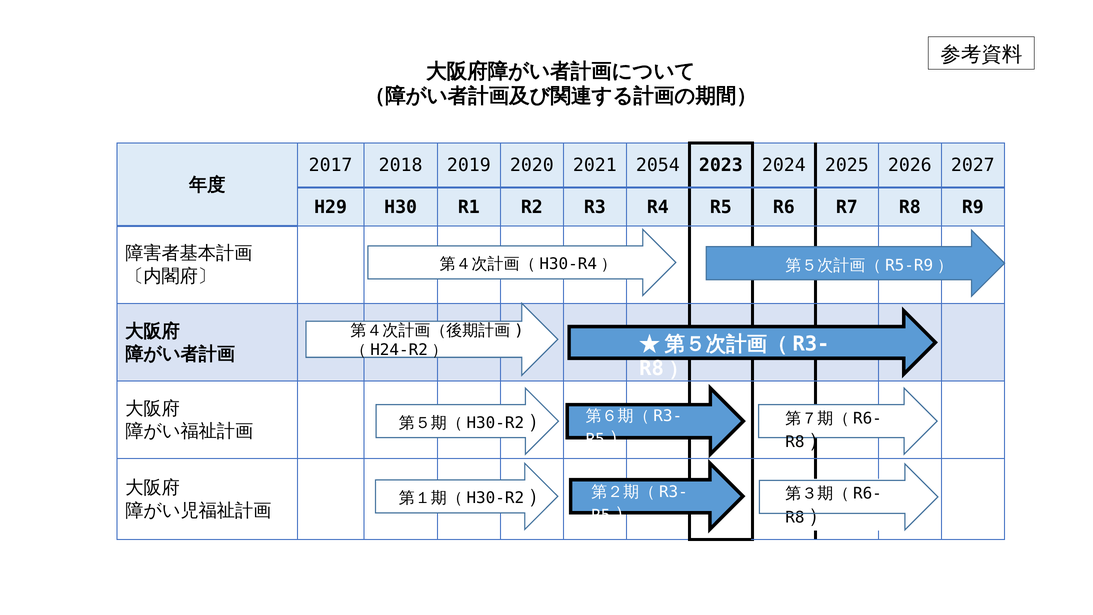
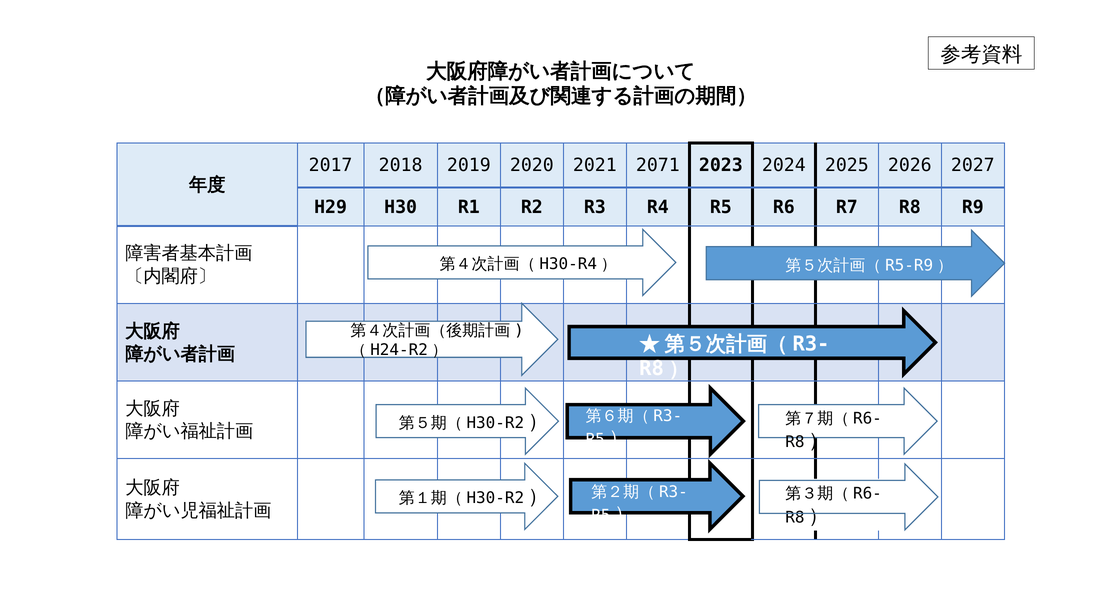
2054: 2054 -> 2071 (658, 165)
